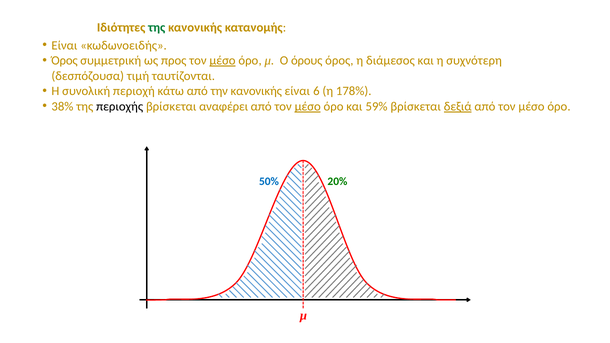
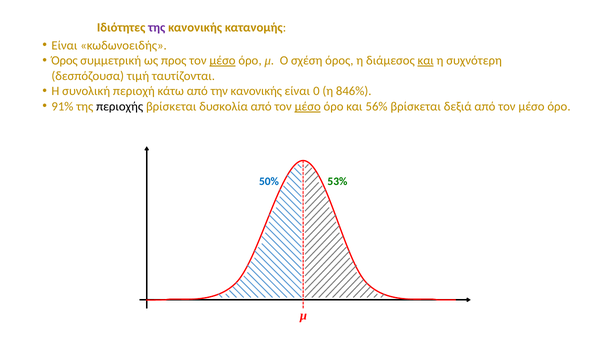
της colour: green -> purple (157, 27)
όρους: όρους -> σχέση (307, 61)
και underline: none -> present (426, 61)
6: 6 -> 0 (316, 91)
178%: 178% -> 846% (354, 91)
38%: 38% -> 91% (62, 106)
αναφέρει: αναφέρει -> δυσκολία (224, 106)
59%: 59% -> 56% (377, 106)
δεξιά underline: present -> none (458, 106)
20%: 20% -> 53% (337, 181)
